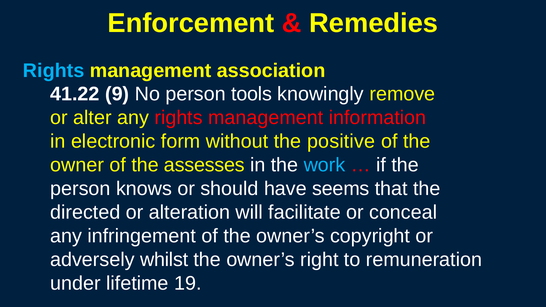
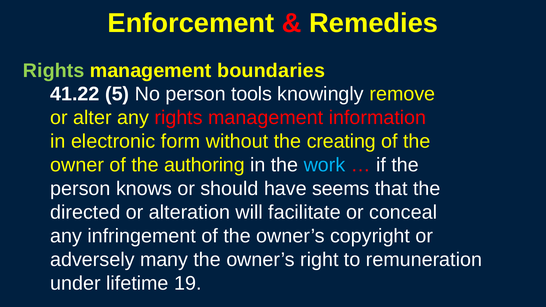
Rights colour: light blue -> light green (54, 71)
association: association -> boundaries (271, 71)
9: 9 -> 5 (117, 94)
positive: positive -> creating (341, 141)
assesses: assesses -> authoring (204, 165)
whilst: whilst -> many (164, 260)
